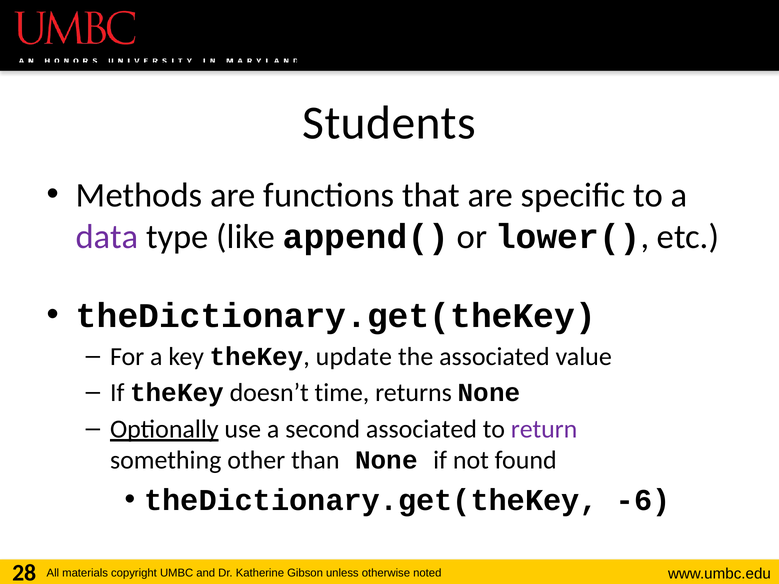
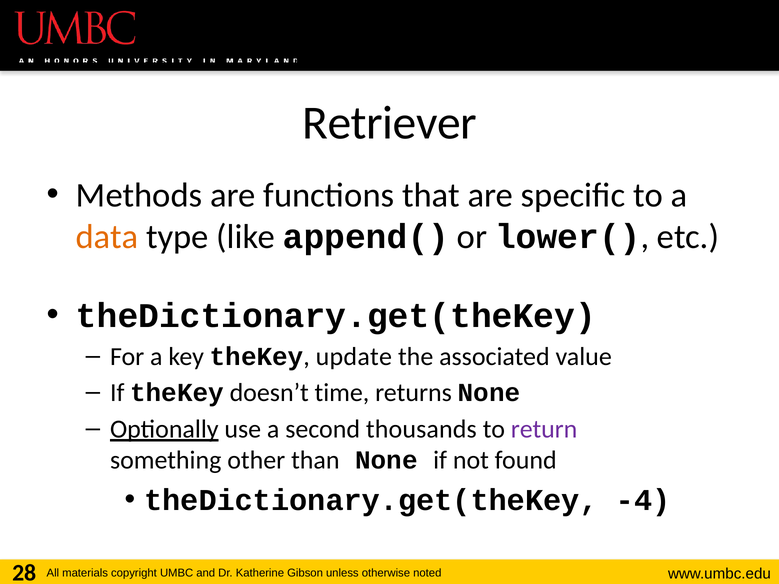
Students: Students -> Retriever (390, 123)
data colour: purple -> orange (107, 237)
second associated: associated -> thousands (421, 429)
-6: -6 -> -4 (643, 501)
